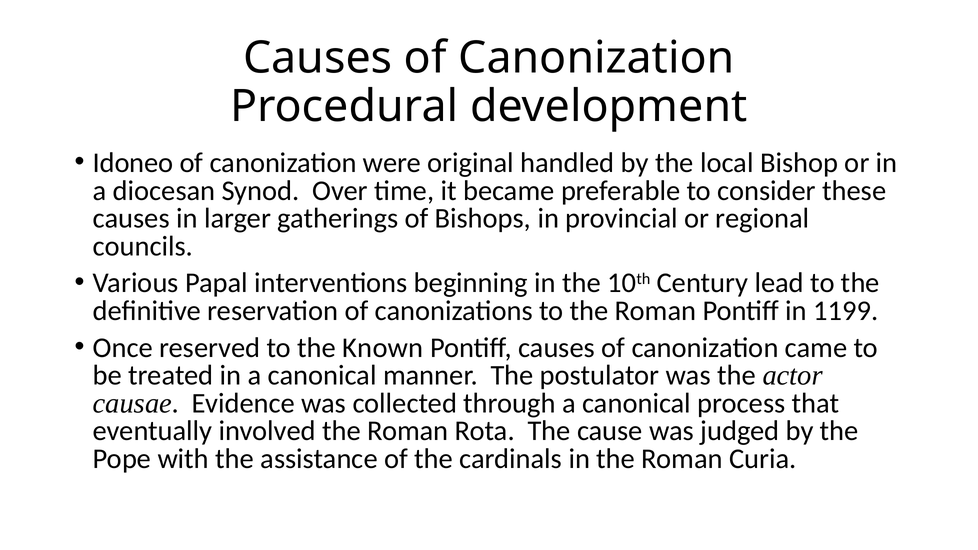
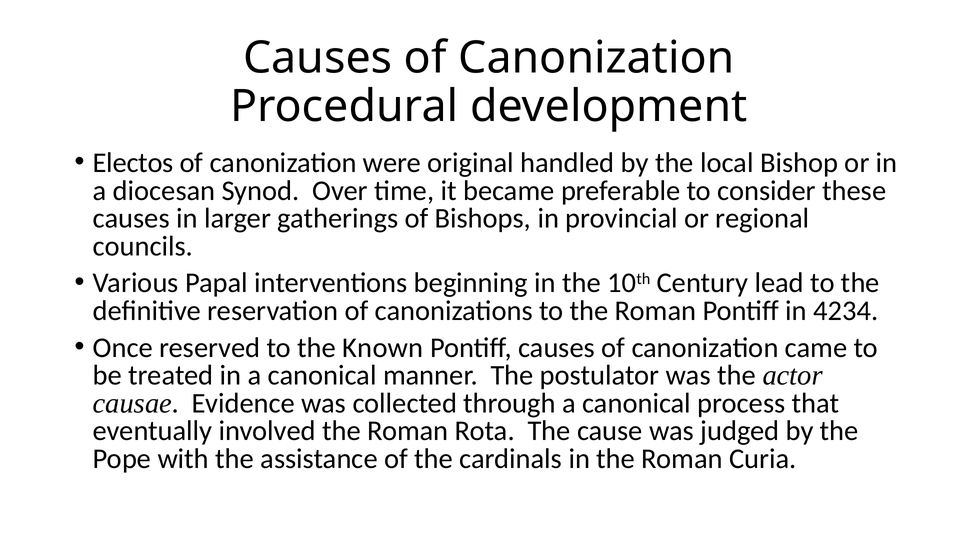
Idoneo: Idoneo -> Electos (133, 163)
1199: 1199 -> 4234 (846, 311)
